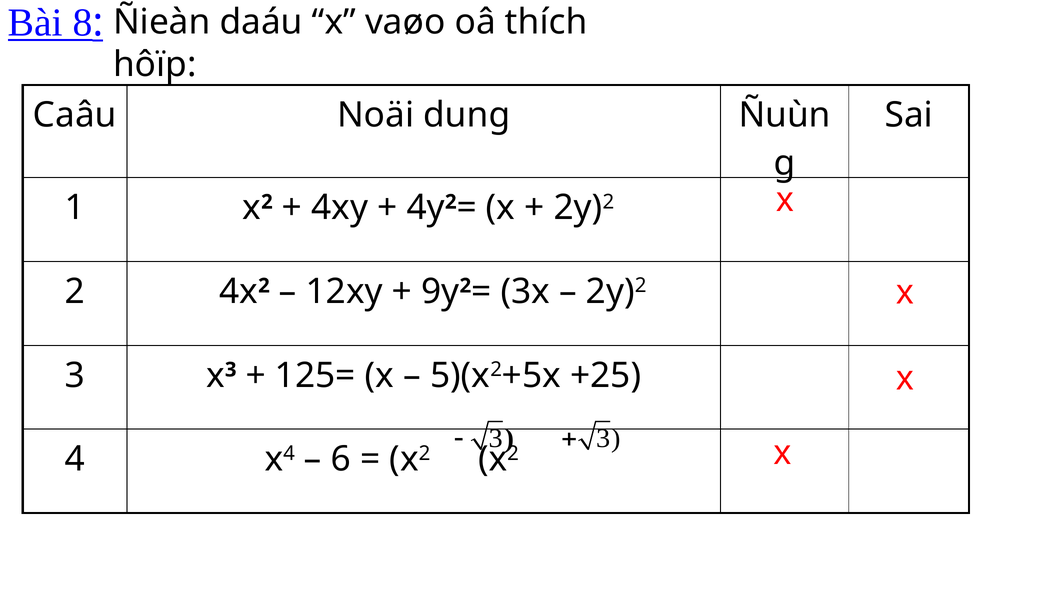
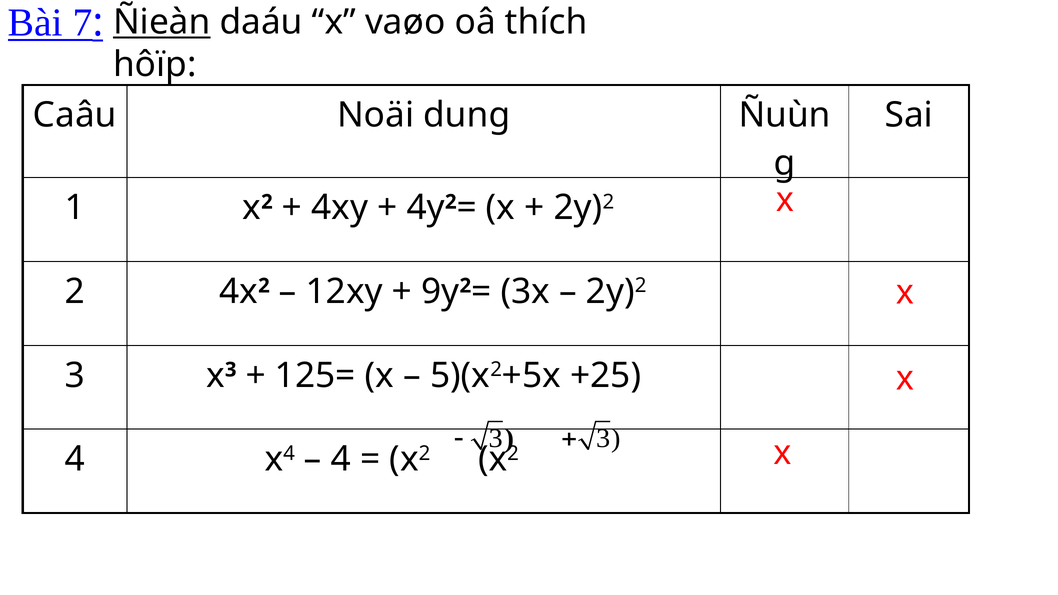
8: 8 -> 7 (83, 23)
Ñieàn underline: none -> present (162, 22)
6: 6 -> 4 (341, 459)
